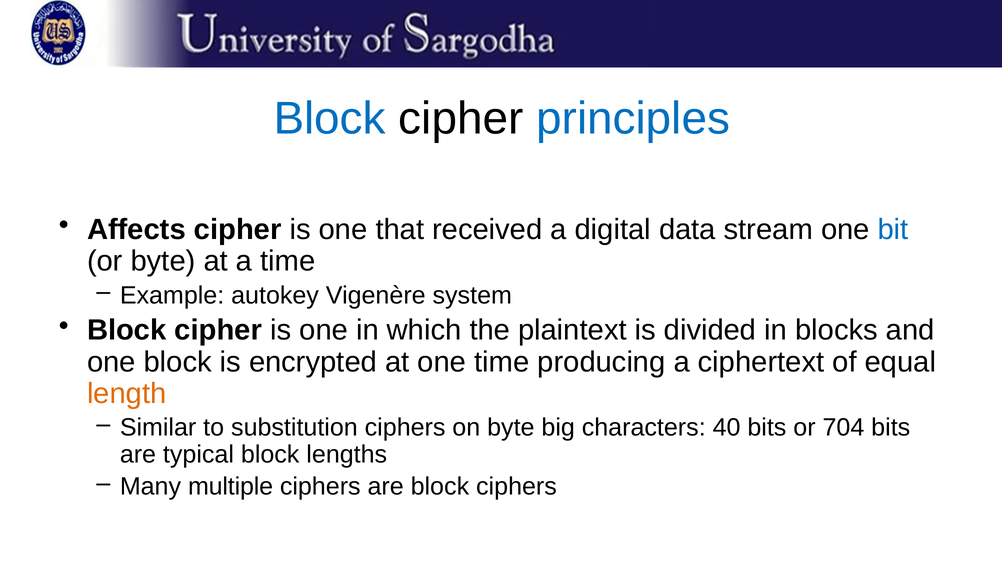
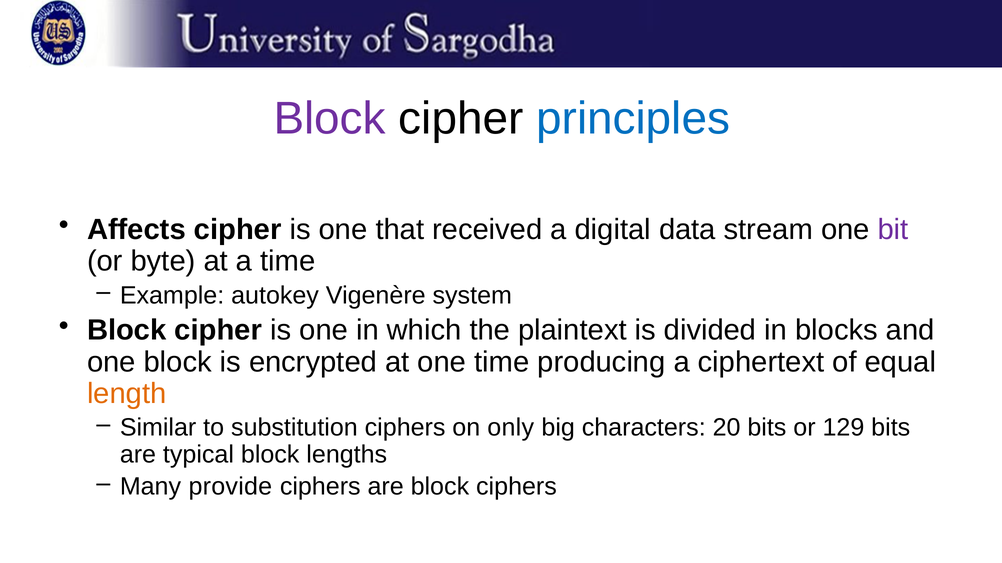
Block colour: blue -> purple (330, 119)
bit colour: blue -> purple (893, 230)
on byte: byte -> only (511, 428)
40: 40 -> 20 (727, 428)
704: 704 -> 129 (843, 428)
multiple: multiple -> provide (230, 487)
